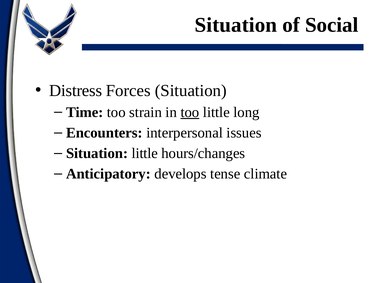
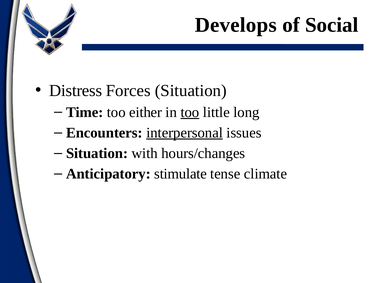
Situation: Situation -> Develops (236, 25)
strain: strain -> either (146, 112)
interpersonal underline: none -> present (185, 133)
Situation little: little -> with (145, 154)
develops: develops -> stimulate (181, 174)
